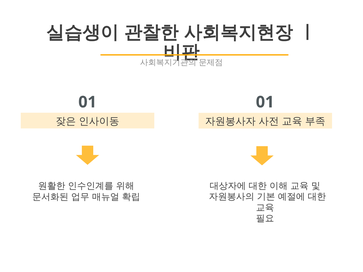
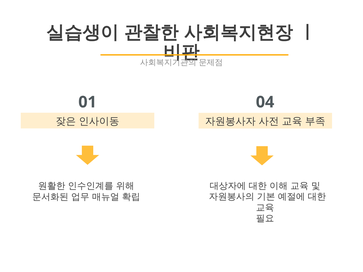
01 01: 01 -> 04 (265, 102)
